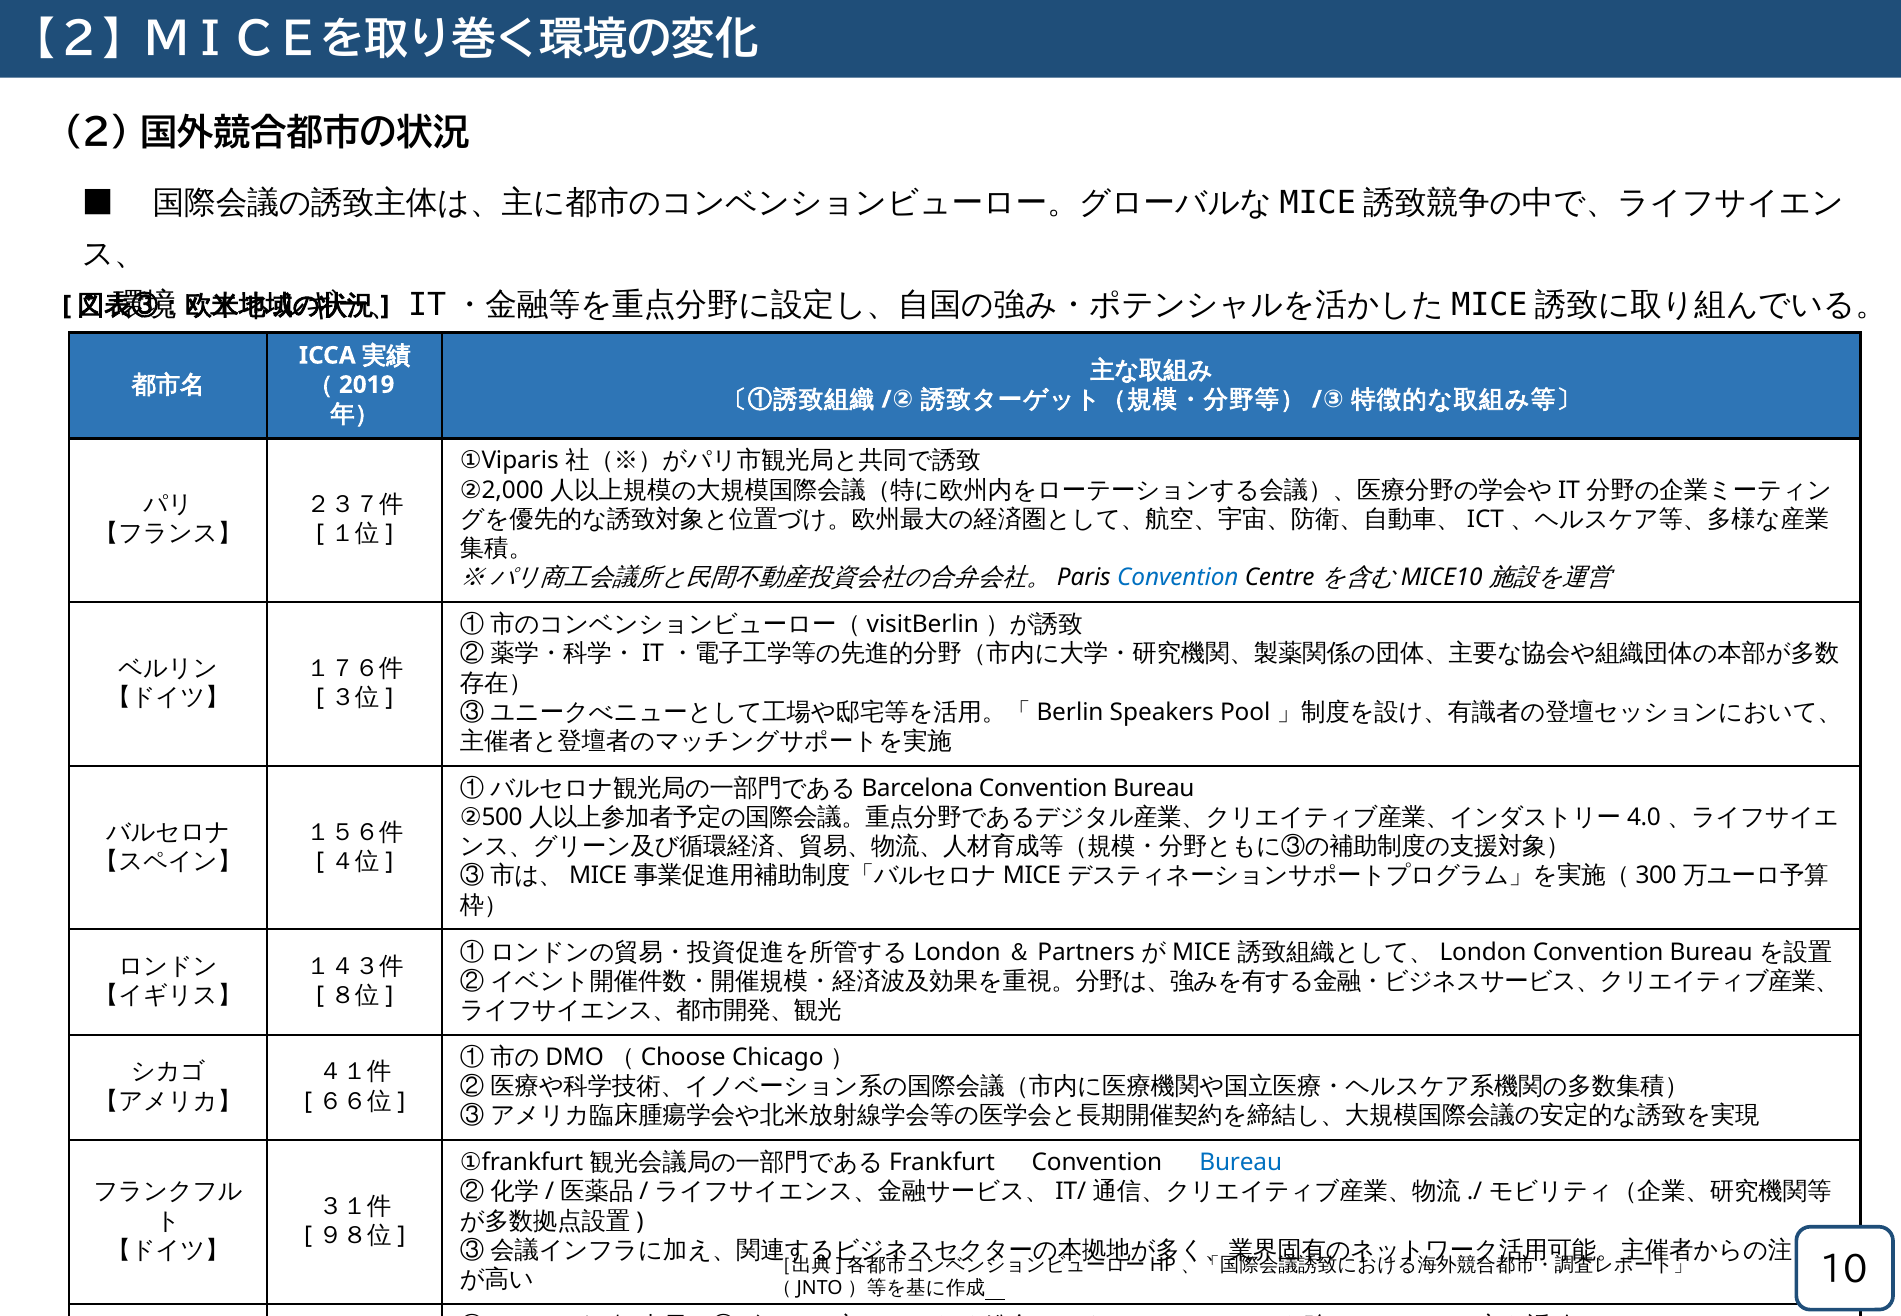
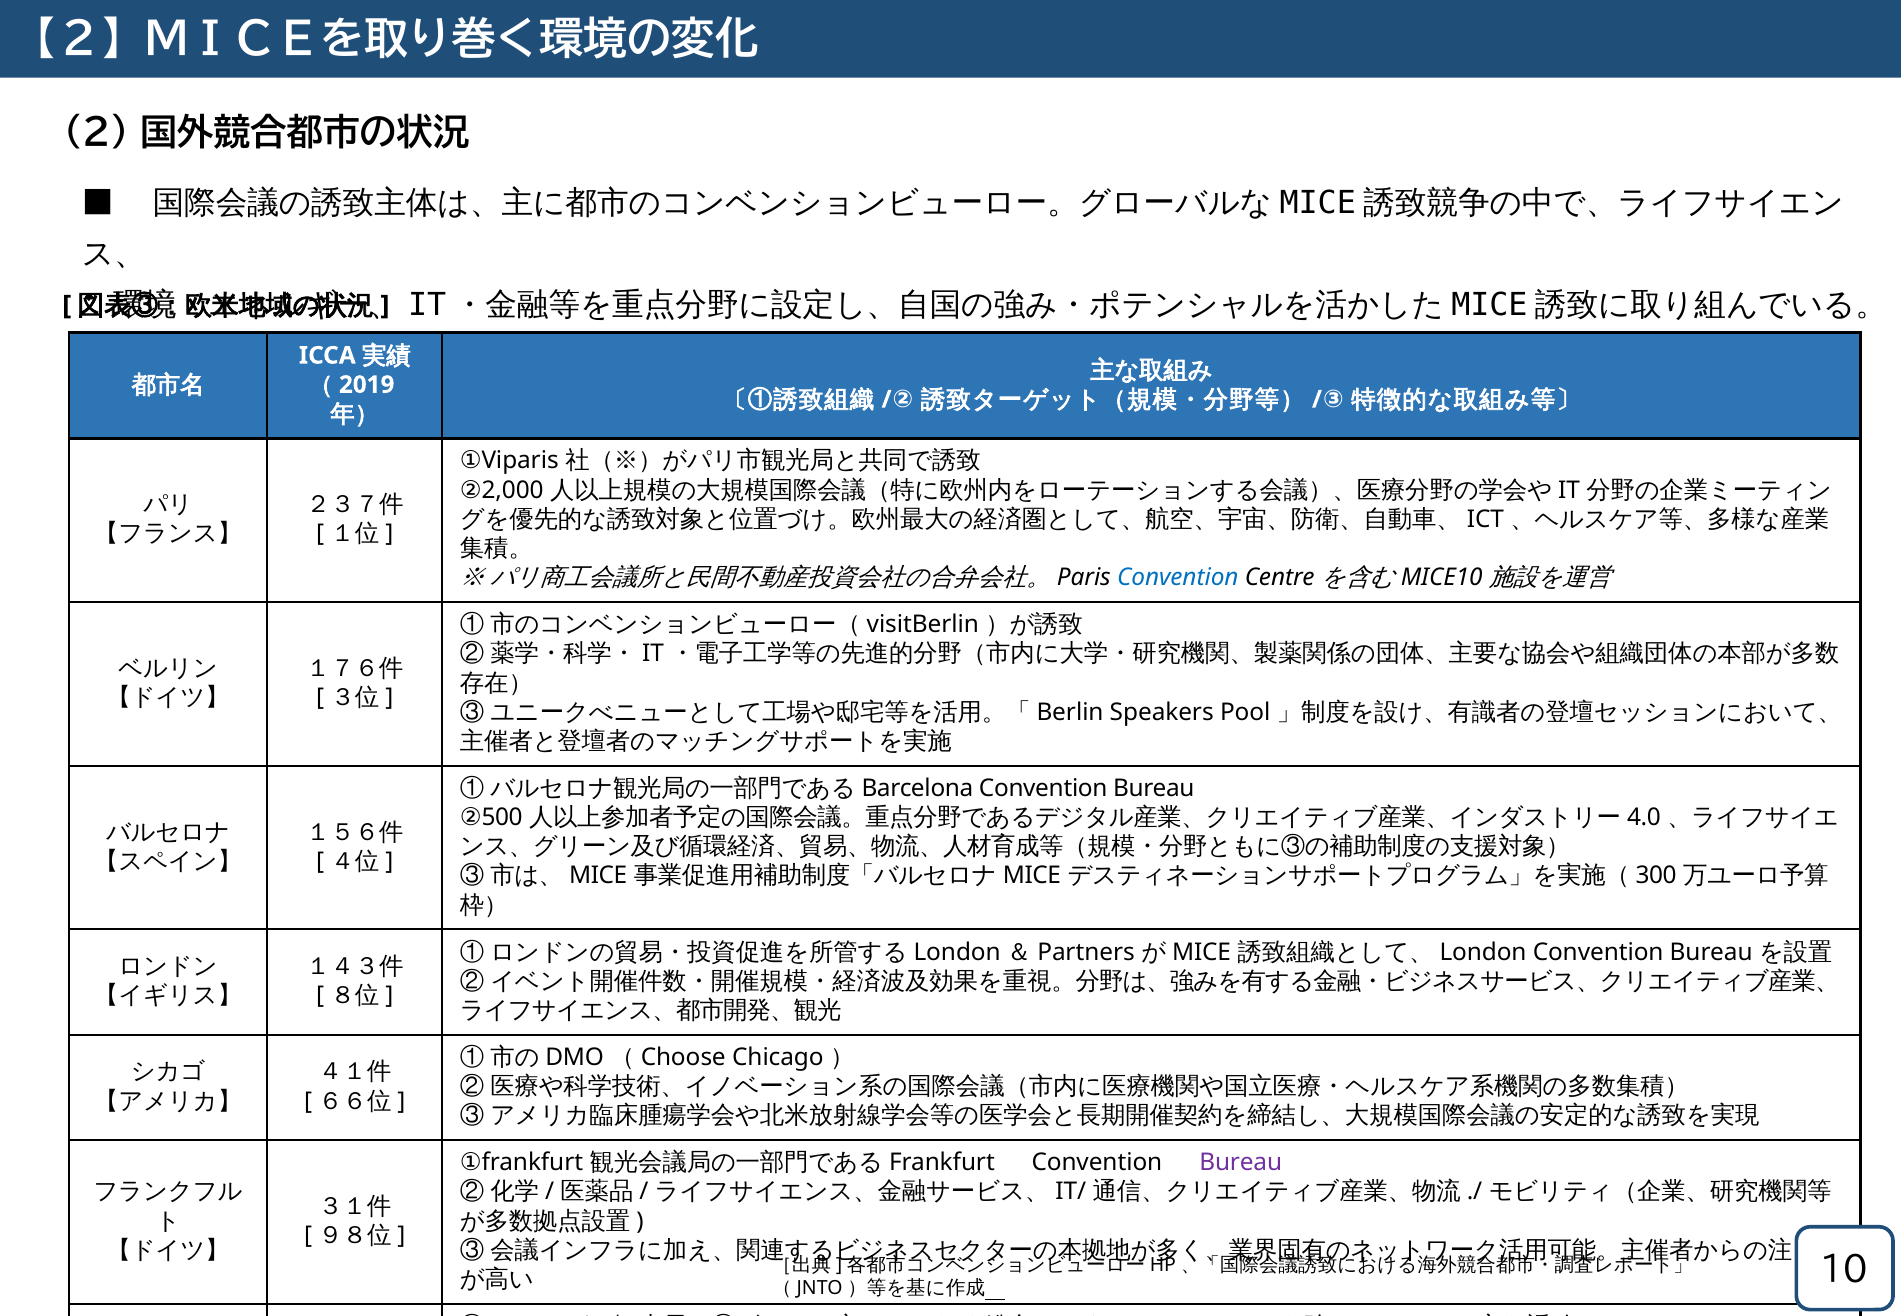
Bureau colour: blue -> purple (1241, 1163)
